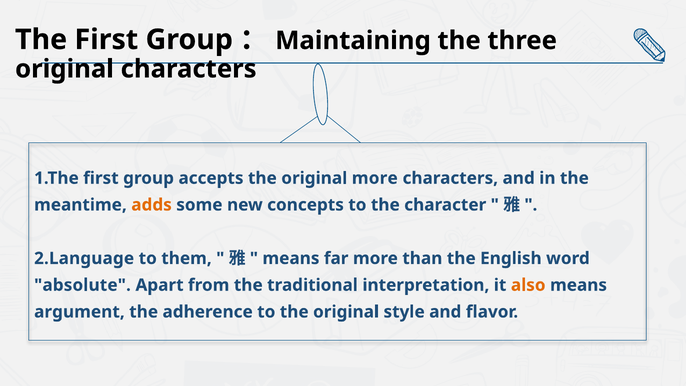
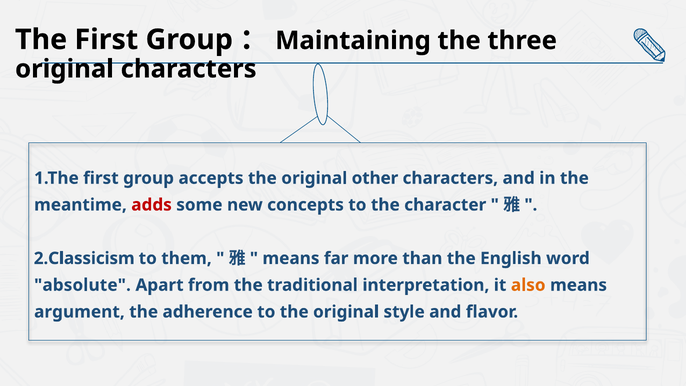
original more: more -> other (375, 178)
adds colour: orange -> red (152, 205)
2.Language: 2.Language -> 2.Classicism (84, 258)
